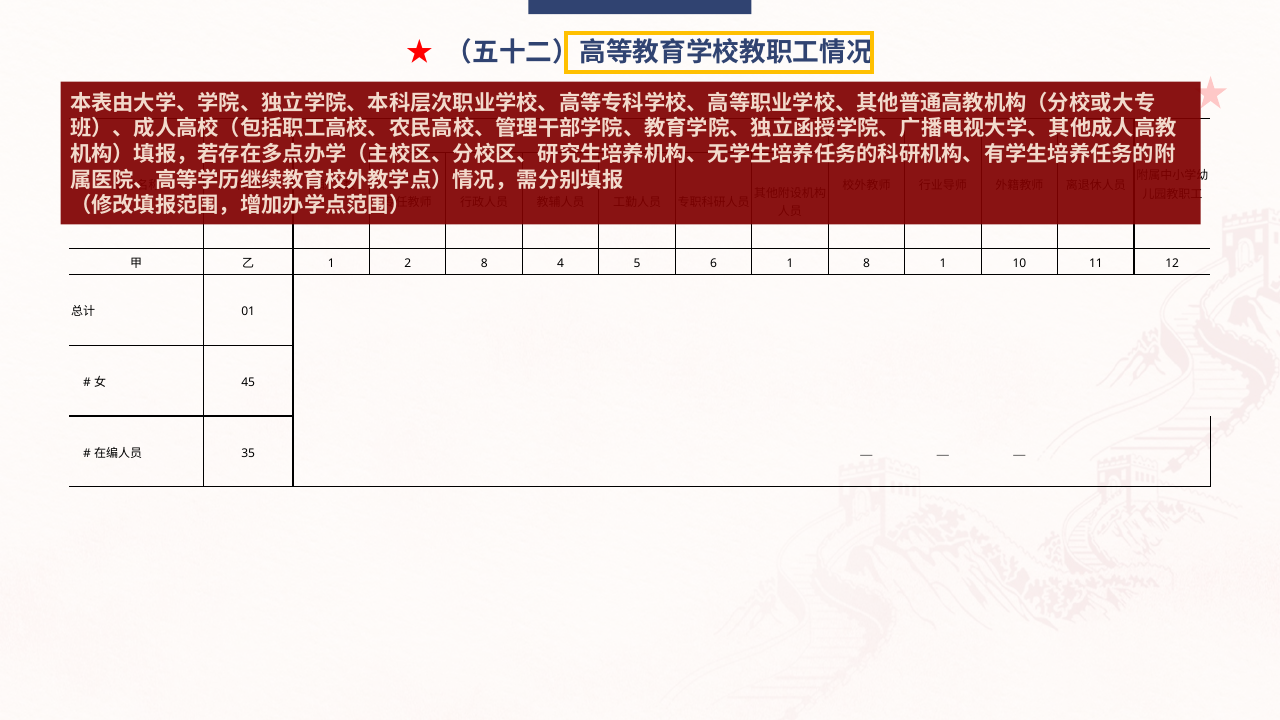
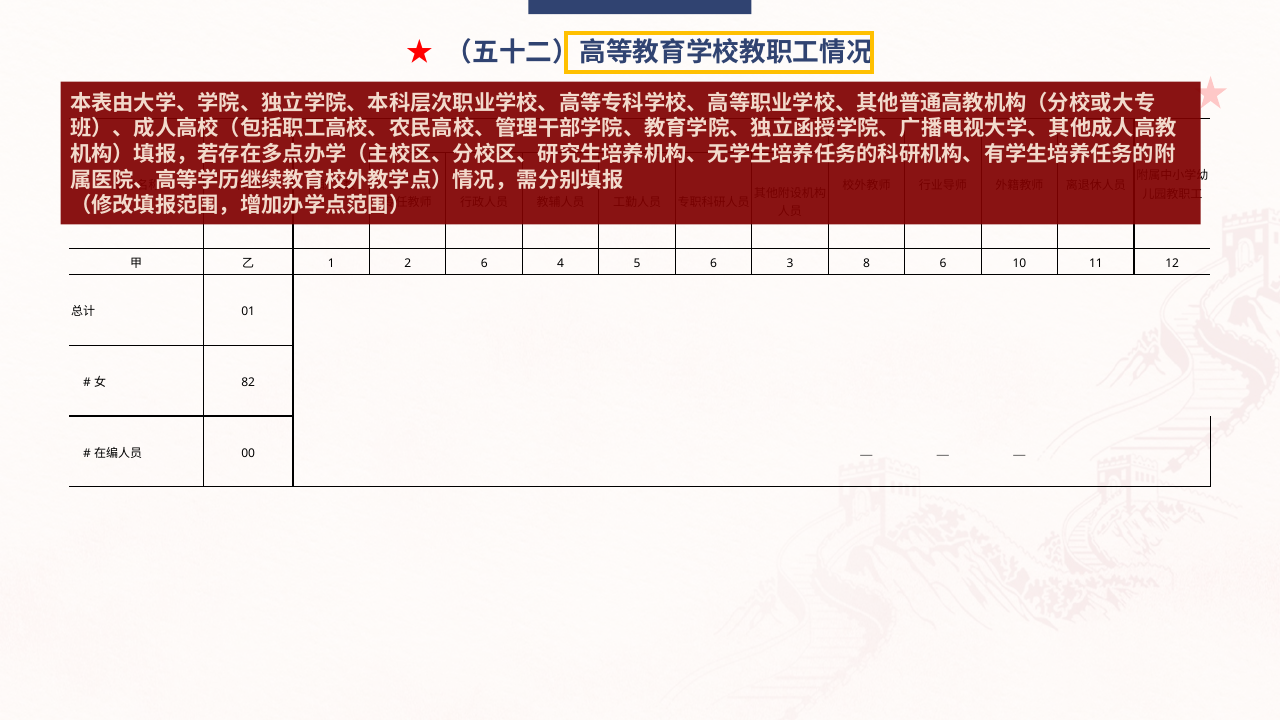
2 8: 8 -> 6 (484, 264)
6 1: 1 -> 3 (790, 264)
8 1: 1 -> 6 (943, 264)
45: 45 -> 82 (248, 383)
35: 35 -> 00 (248, 453)
